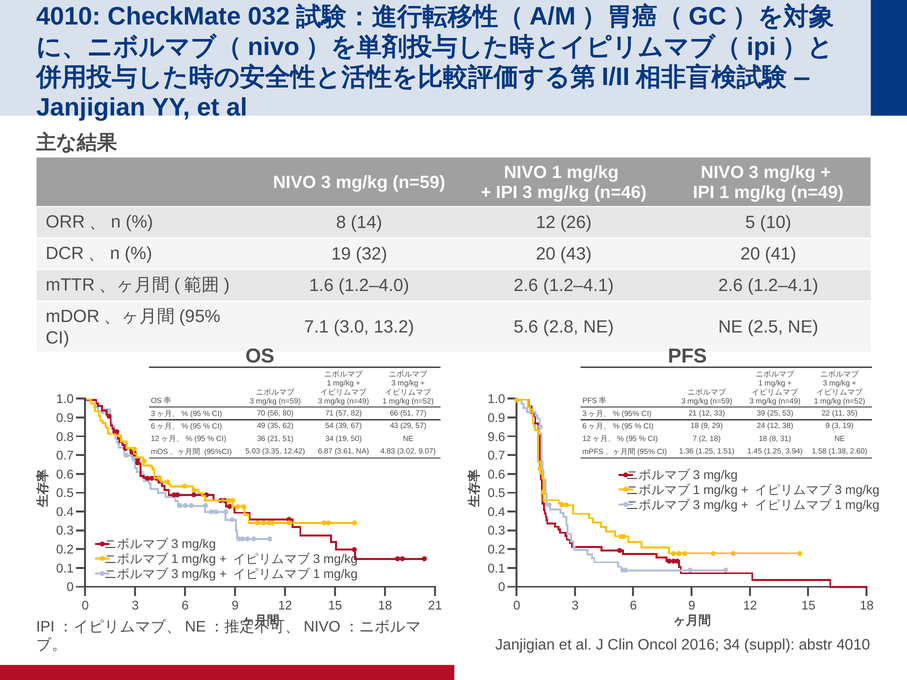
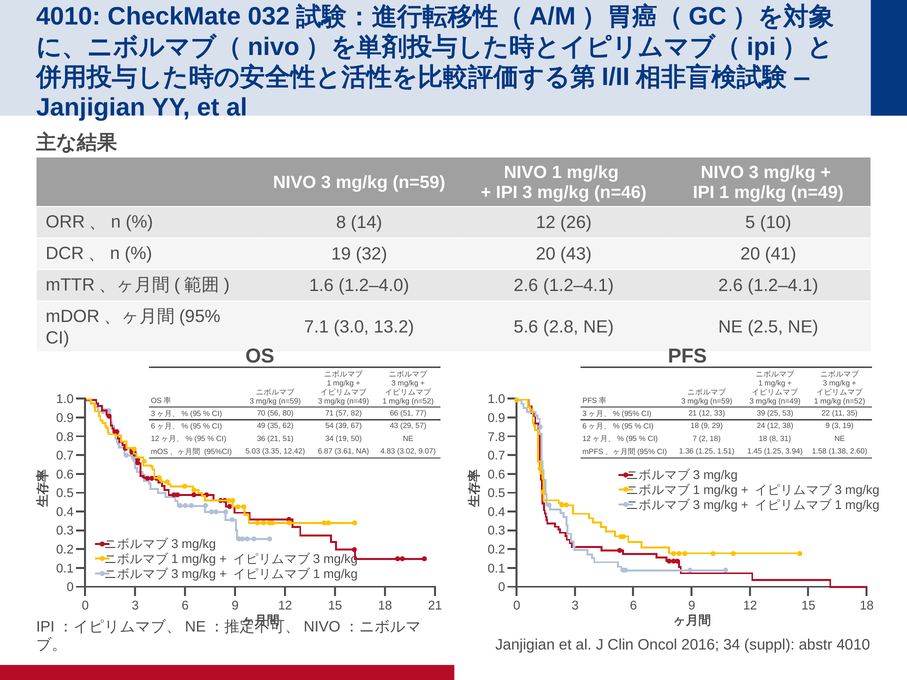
9.6: 9.6 -> 7.8 (496, 437)
